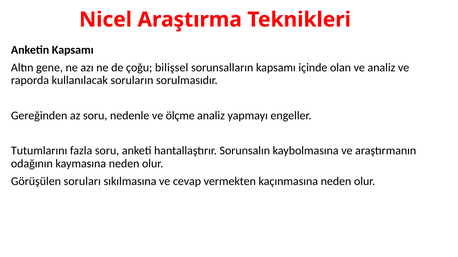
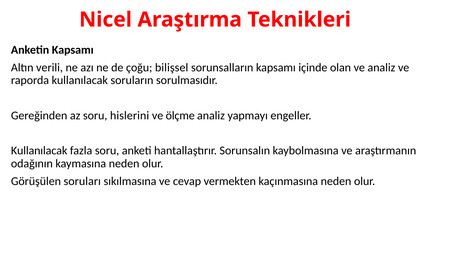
gene: gene -> verili (50, 68)
nedenle: nedenle -> hislerini (130, 116)
Tutumlarını: Tutumlarını -> Kullanılacak (39, 151)
